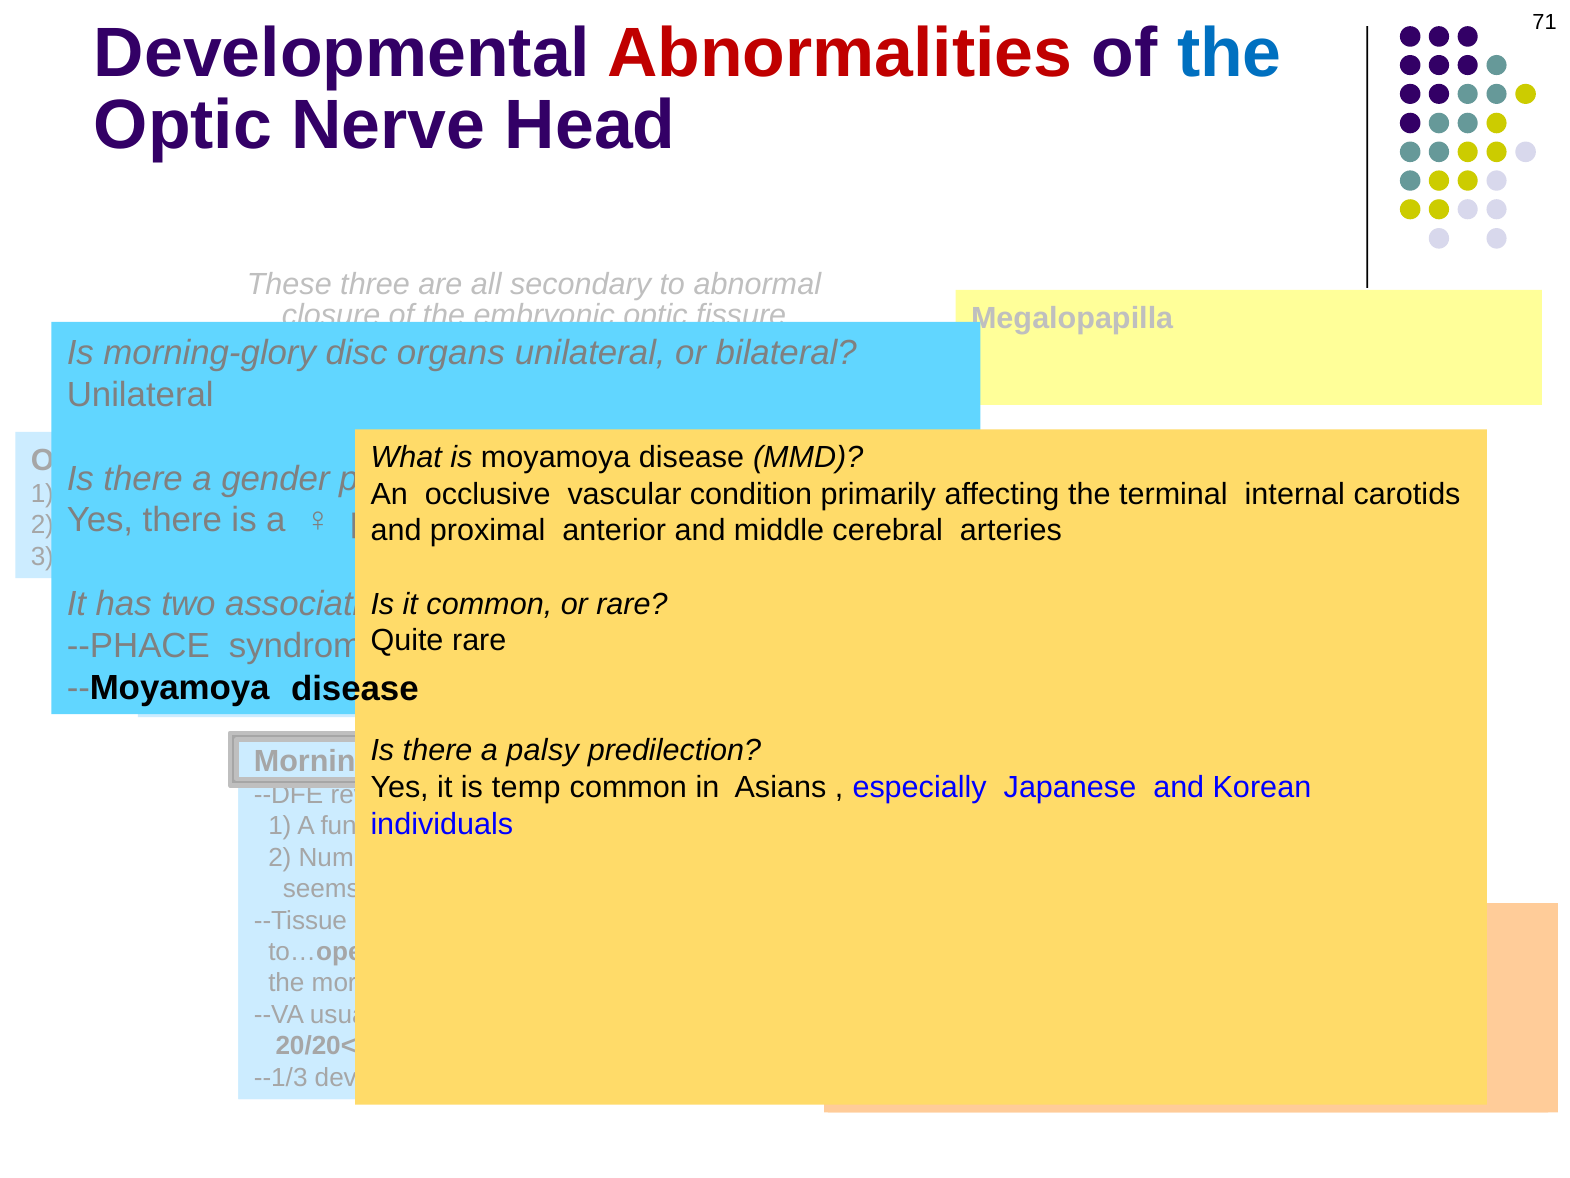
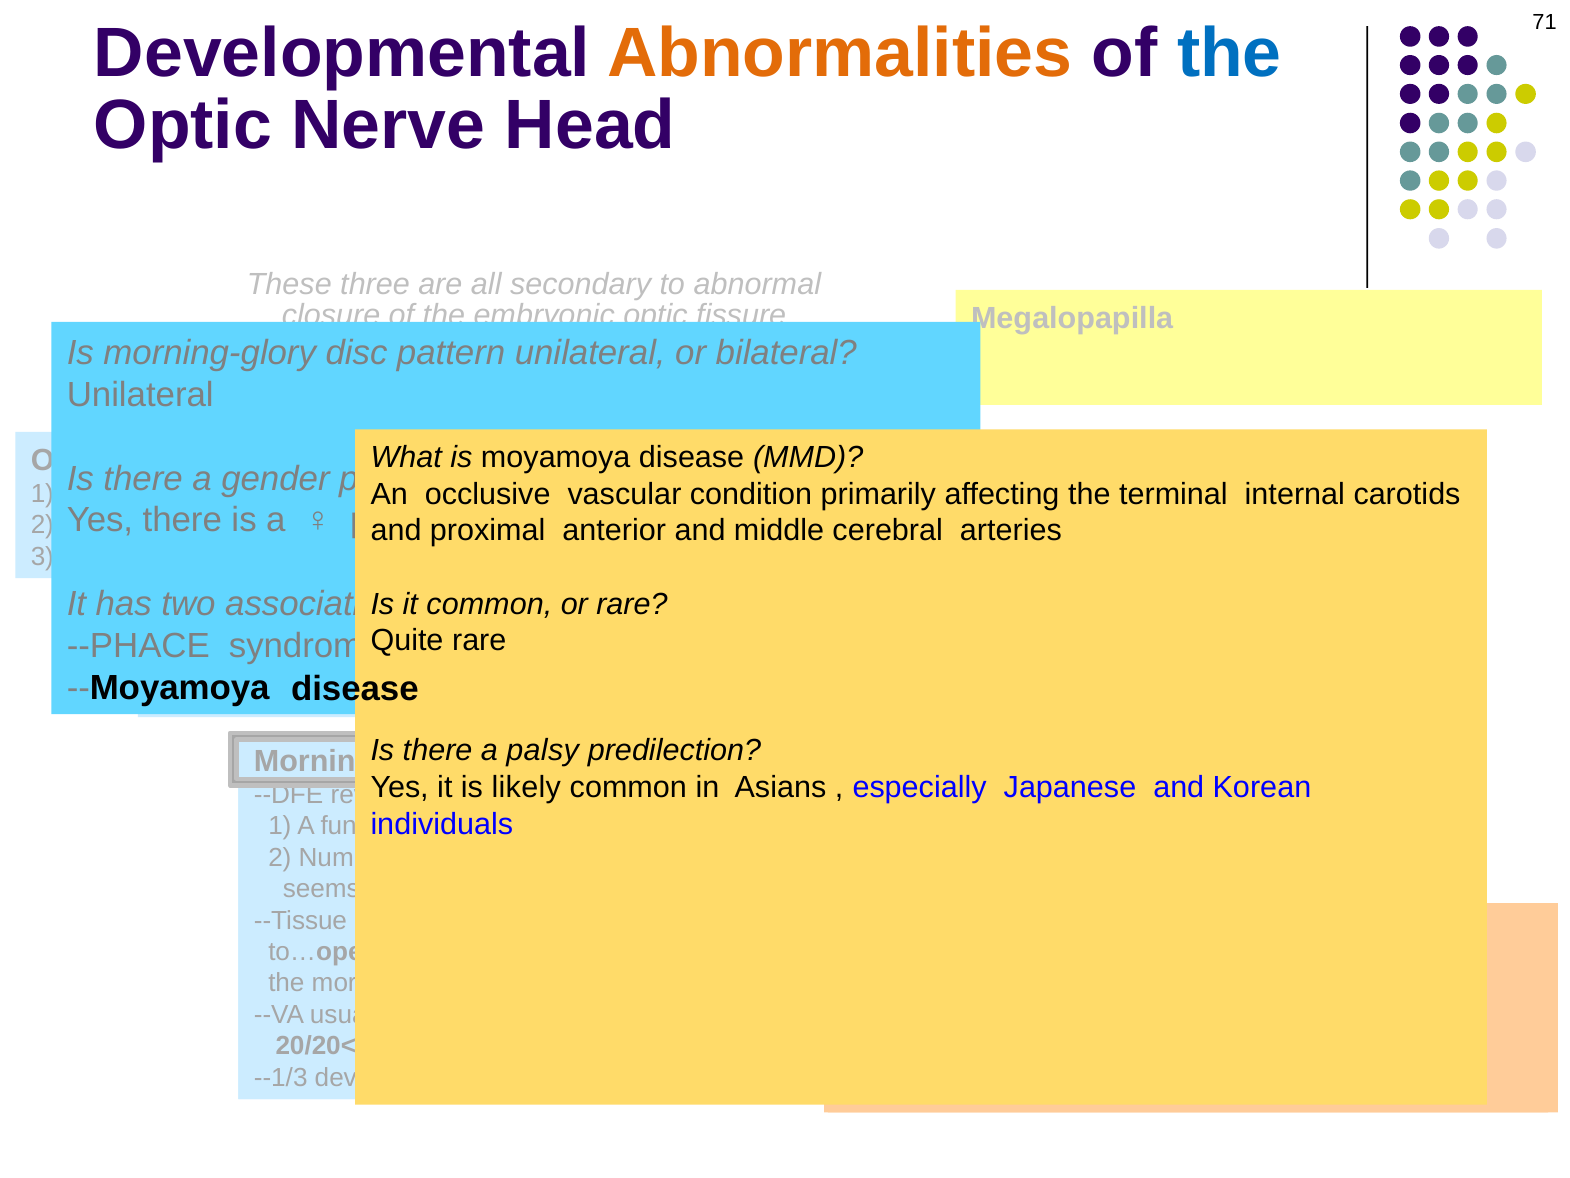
Abnormalities colour: red -> orange (840, 54)
organs: organs -> pattern (451, 353)
temp: temp -> likely (526, 787)
